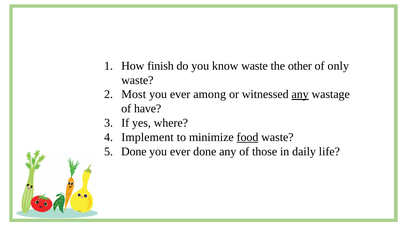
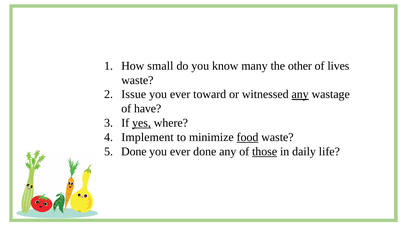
finish: finish -> small (160, 66)
know waste: waste -> many (255, 66)
only: only -> lives (338, 66)
Most: Most -> Issue (134, 94)
among: among -> toward (210, 94)
yes underline: none -> present (141, 123)
those underline: none -> present (265, 151)
